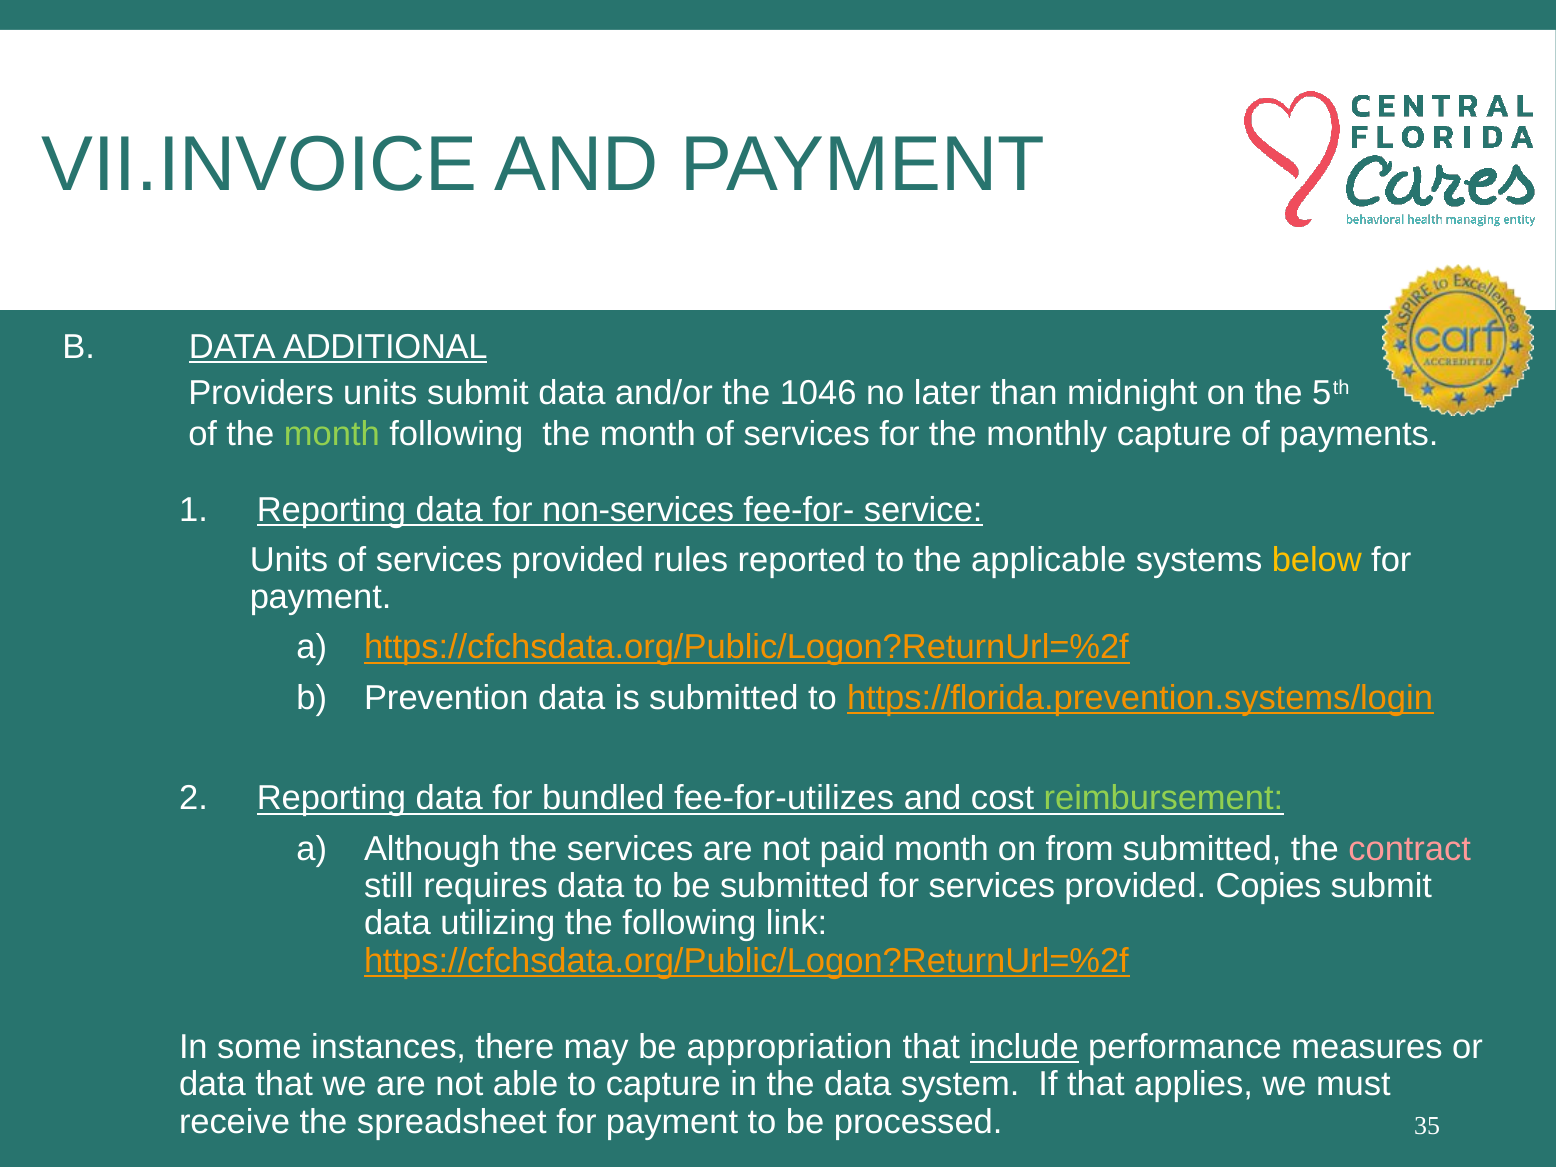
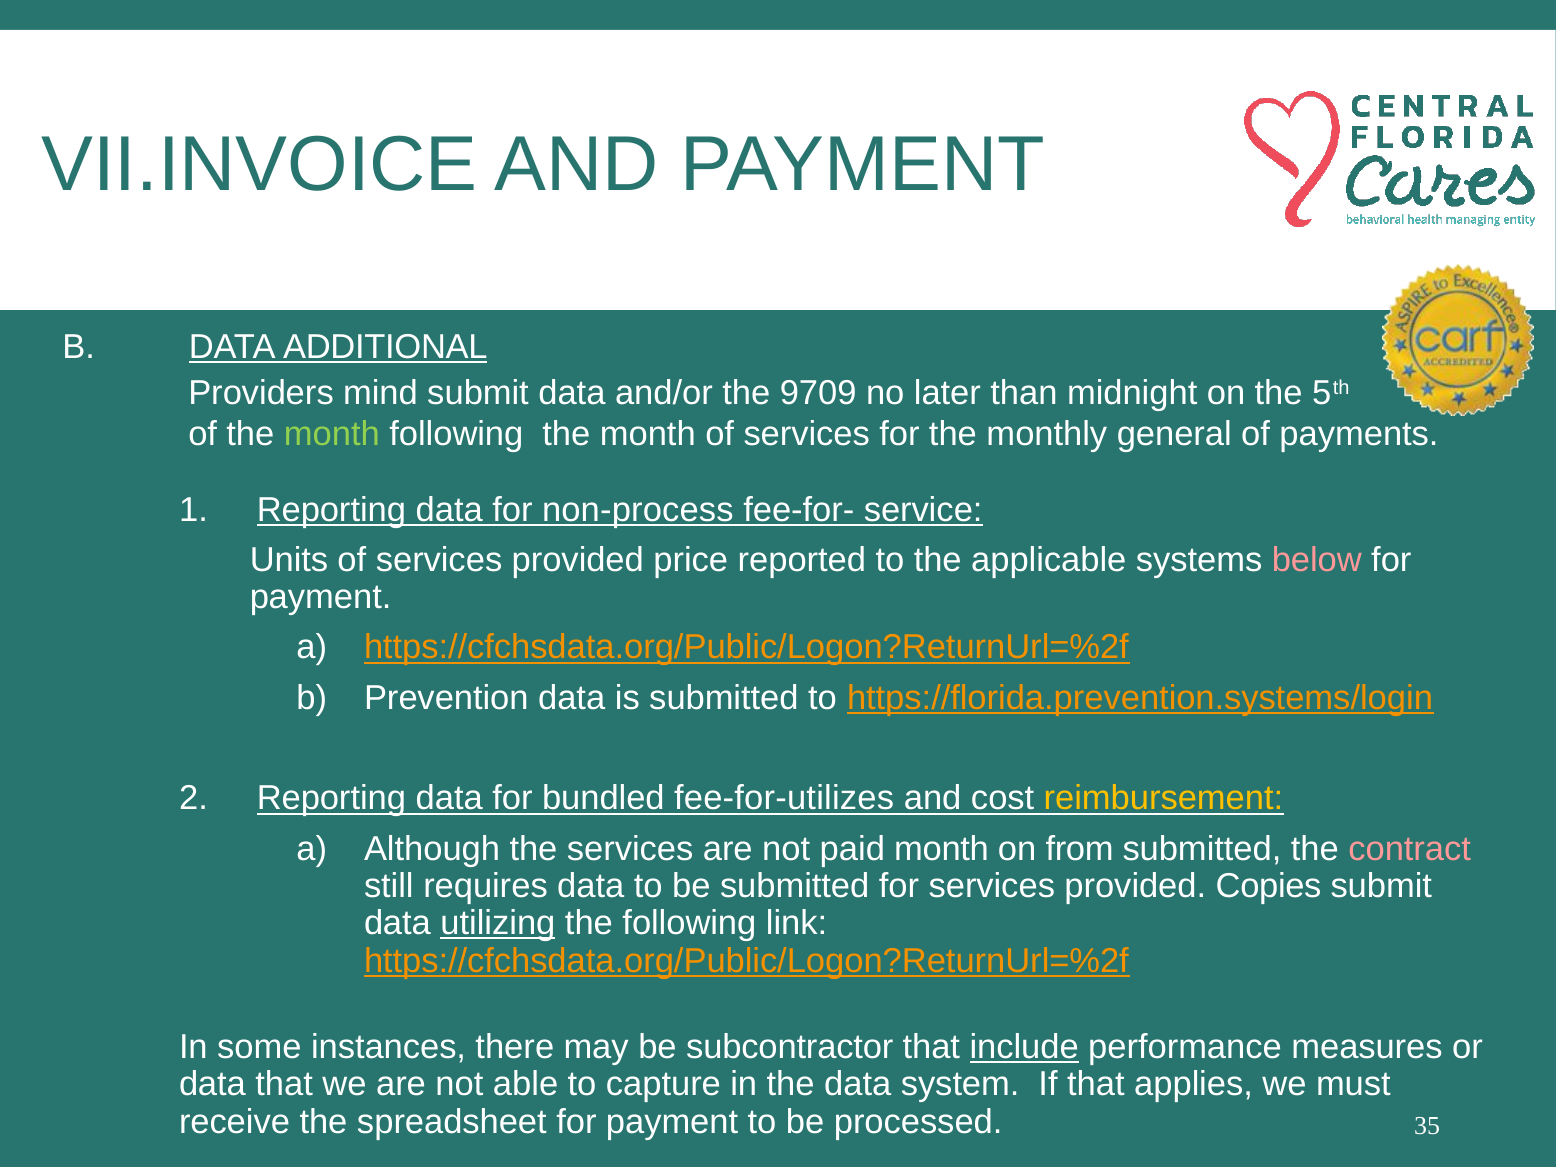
Providers units: units -> mind (380, 393)
1046: 1046 -> 9709 (818, 393)
monthly capture: capture -> general (1174, 435)
non-services: non-services -> non-process (638, 510)
rules: rules -> price (691, 560)
below colour: yellow -> pink (1317, 560)
reimbursement colour: light green -> yellow (1163, 798)
utilizing underline: none -> present (498, 923)
appropriation: appropriation -> subcontractor (790, 1047)
